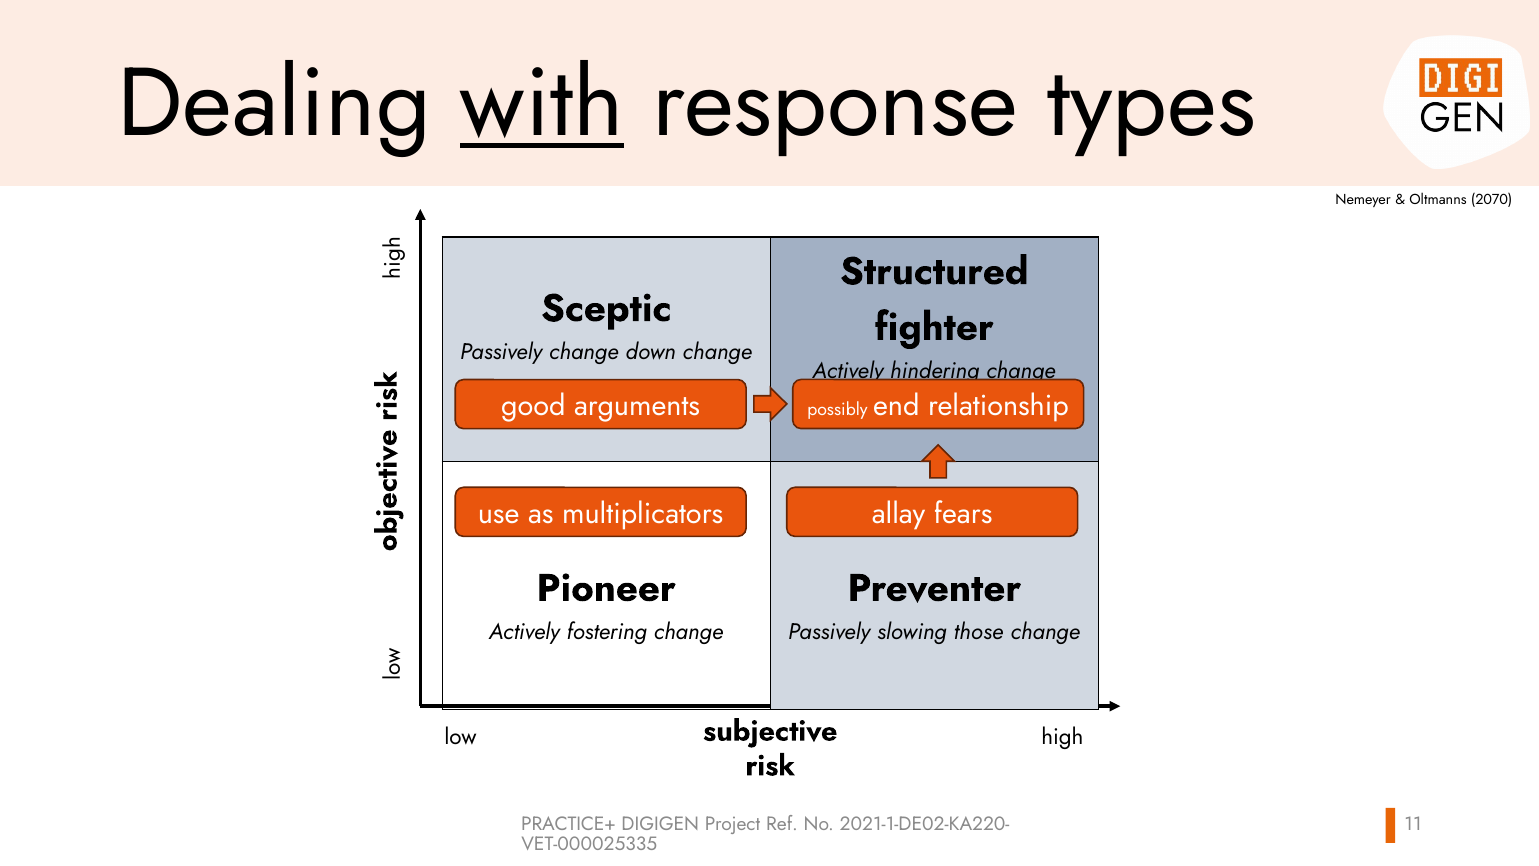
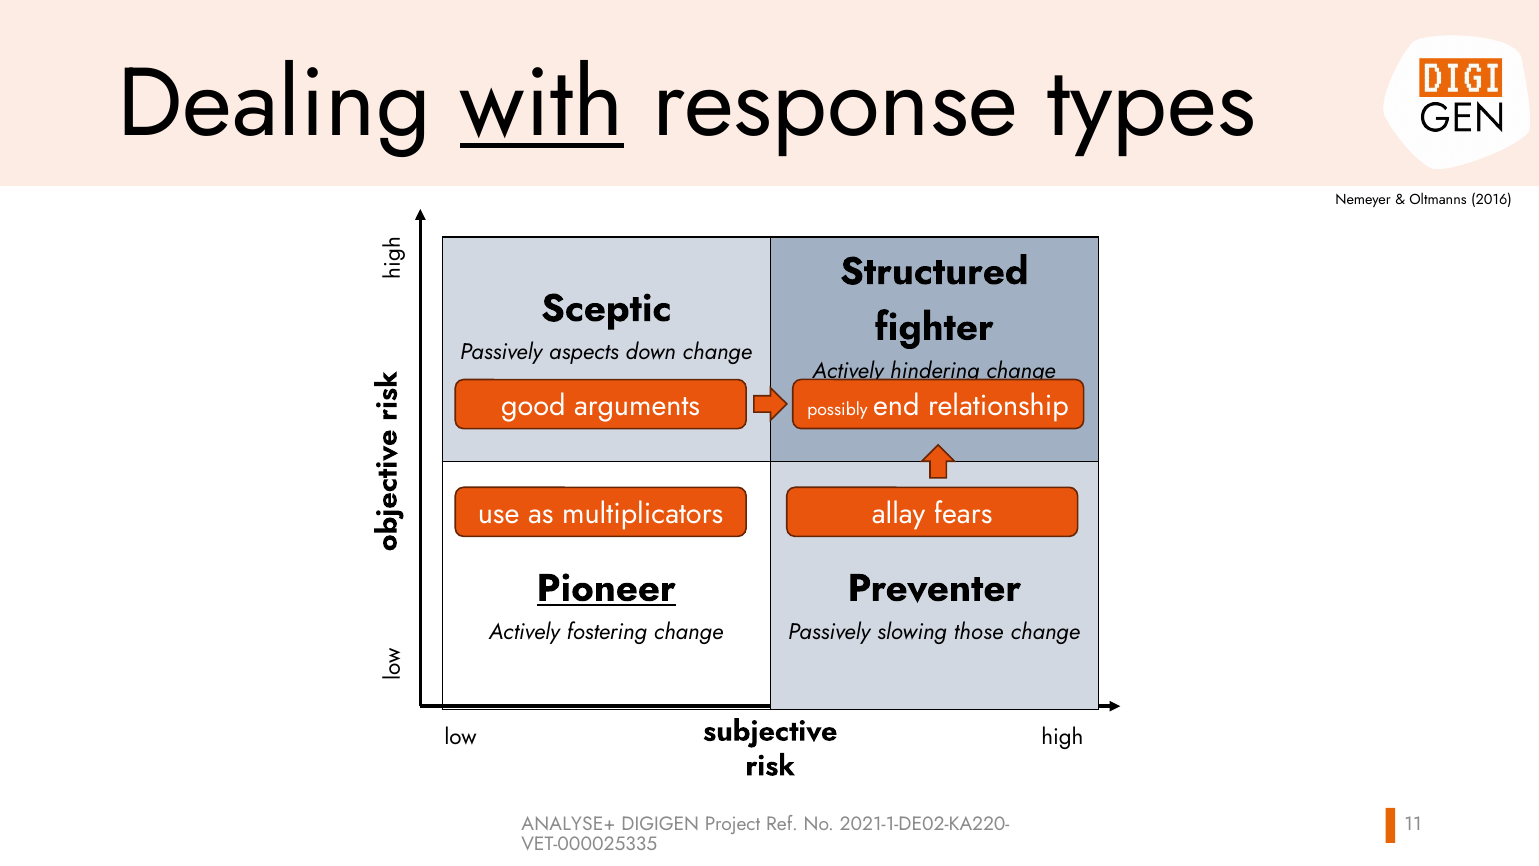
2070: 2070 -> 2016 (1492, 200)
Passively change: change -> aspects (584, 352)
Pioneer underline: none -> present (606, 588)
PRACTICE+: PRACTICE+ -> ANALYSE+ (568, 824)
